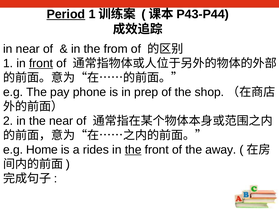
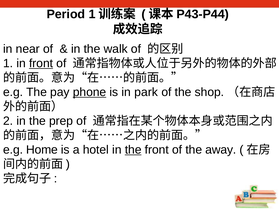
Period underline: present -> none (66, 14)
from: from -> walk (116, 49)
phone underline: none -> present (90, 92)
prep: prep -> park (146, 92)
the near: near -> prep (61, 121)
rides: rides -> hotel (96, 150)
